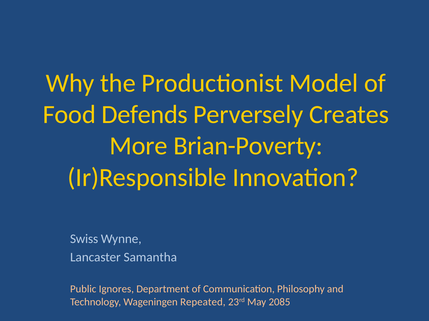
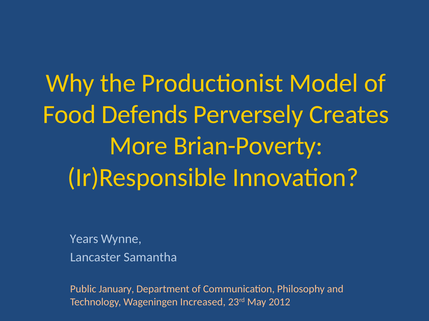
Swiss: Swiss -> Years (84, 239)
Ignores: Ignores -> January (116, 290)
Repeated: Repeated -> Increased (203, 303)
2085: 2085 -> 2012 (279, 303)
